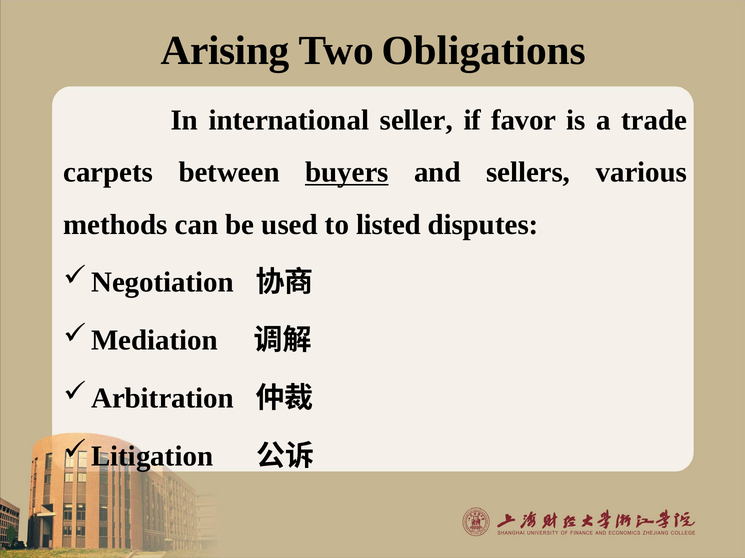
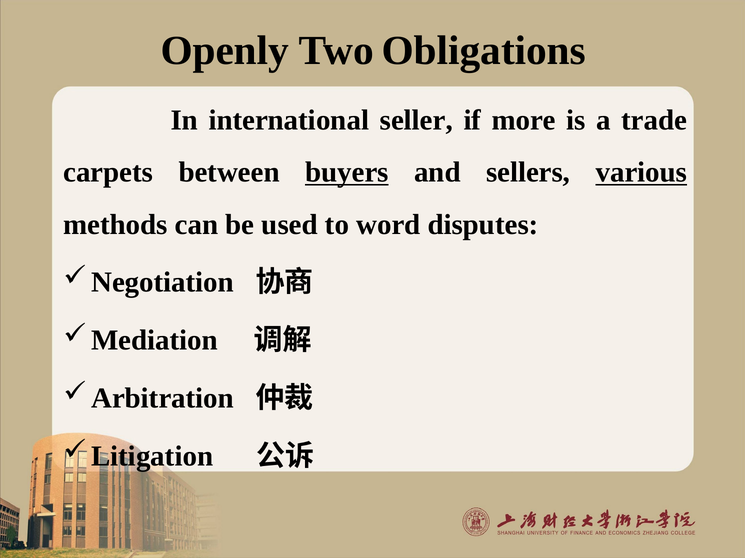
Arising: Arising -> Openly (225, 51)
favor: favor -> more (524, 120)
various underline: none -> present (641, 173)
listed: listed -> word (388, 225)
